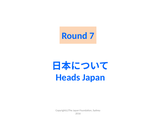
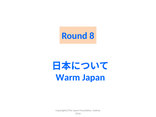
7: 7 -> 8 (92, 36)
Heads: Heads -> Warm (68, 77)
